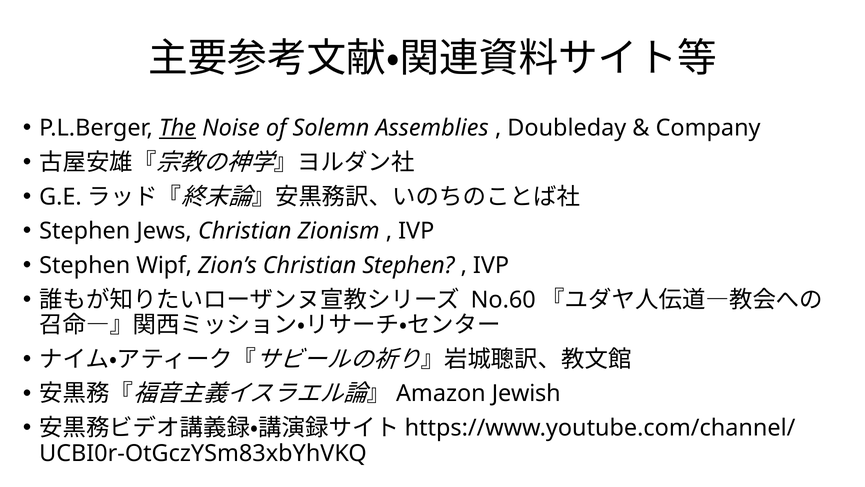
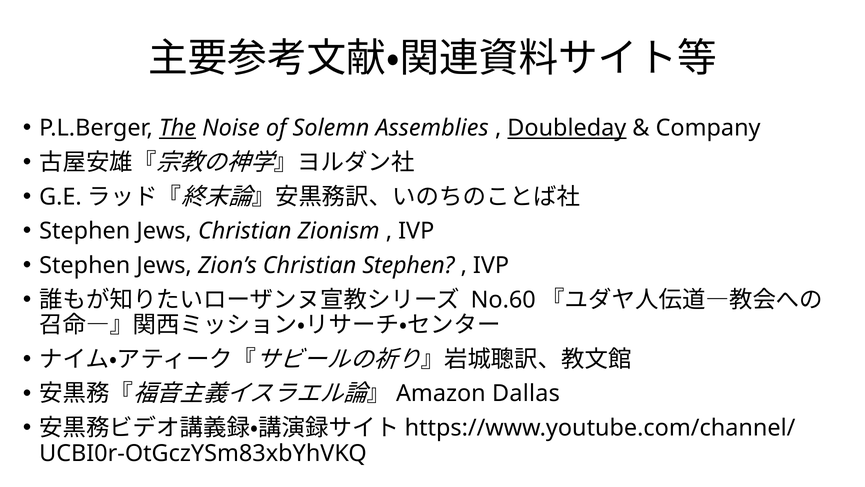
Doubleday underline: none -> present (567, 128)
Wipf: Wipf -> Jews (164, 265)
Jewish: Jewish -> Dallas (526, 393)
